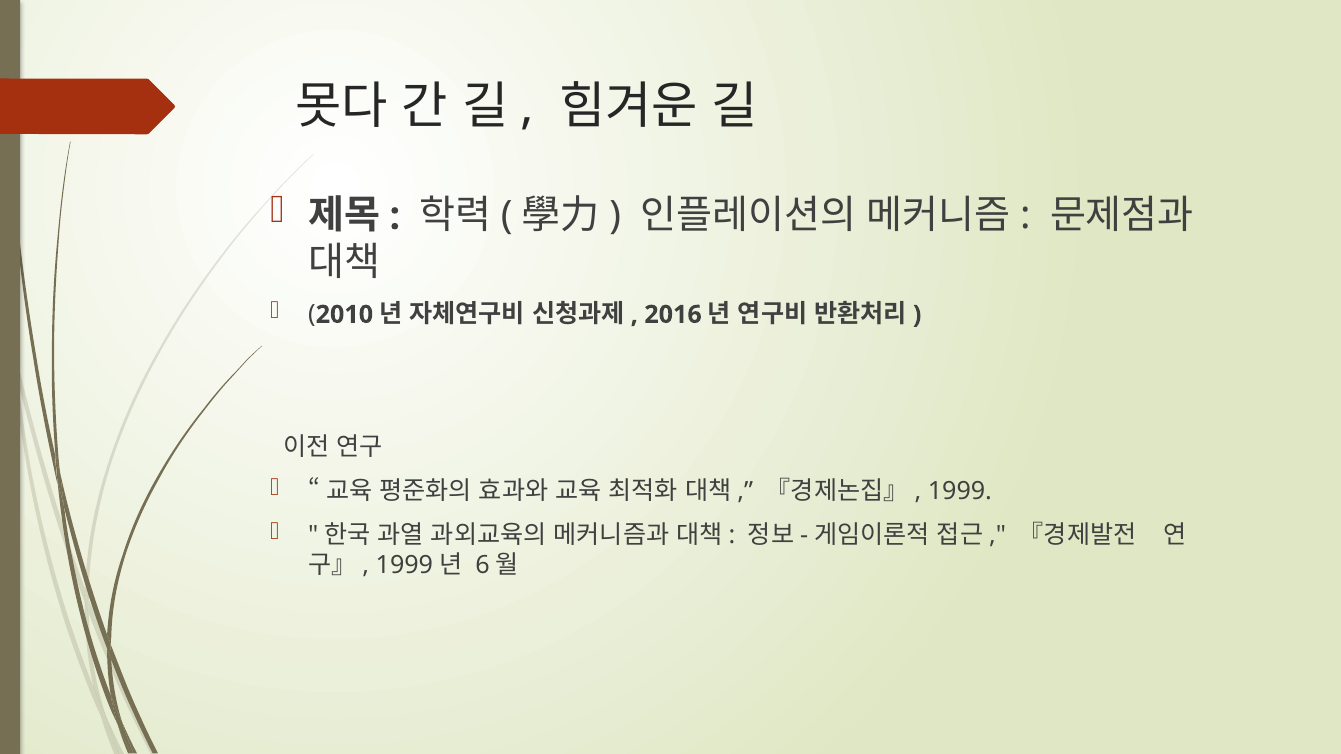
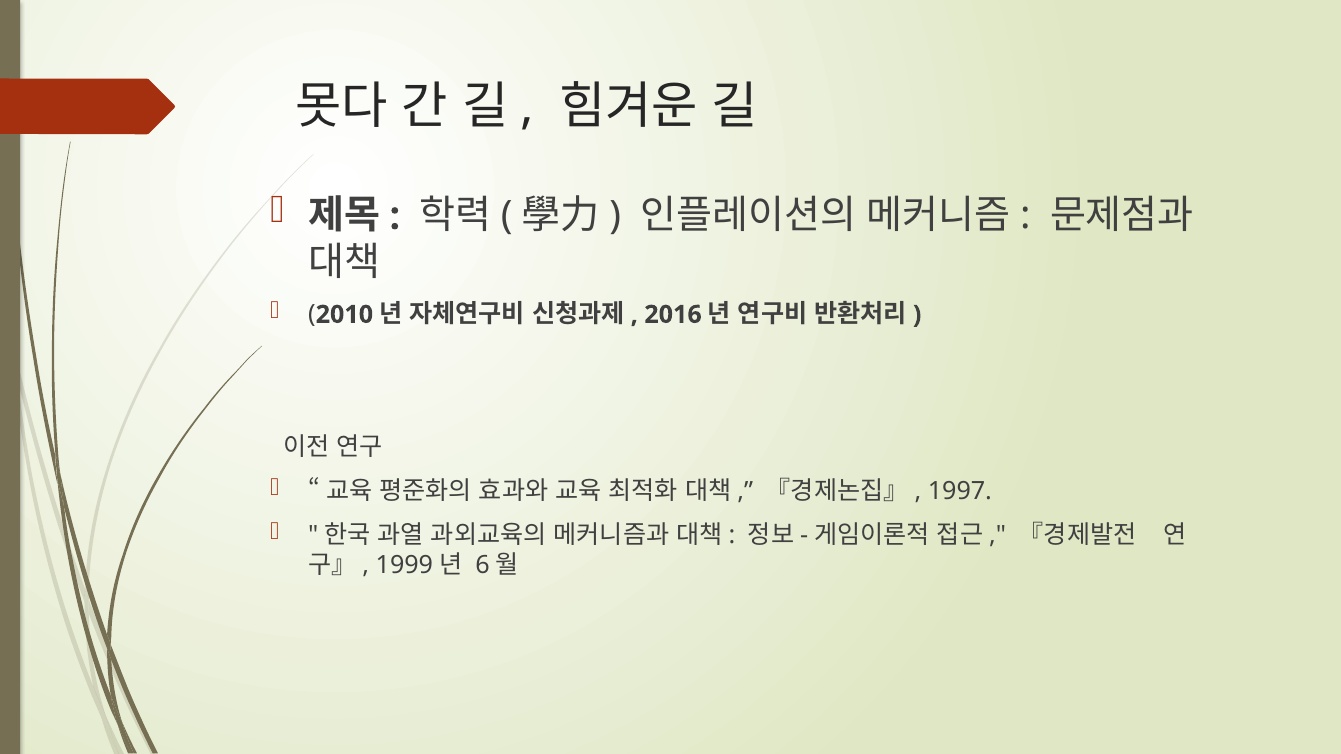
1999: 1999 -> 1997 (960, 491)
